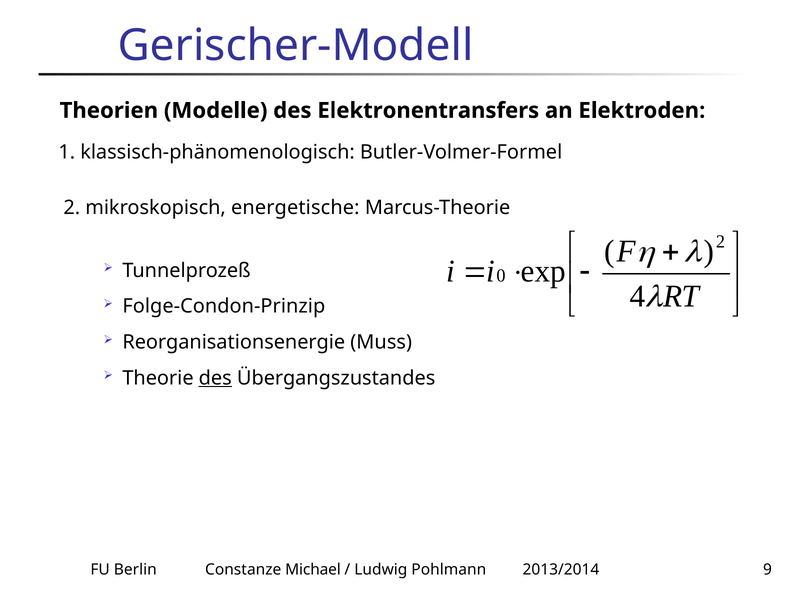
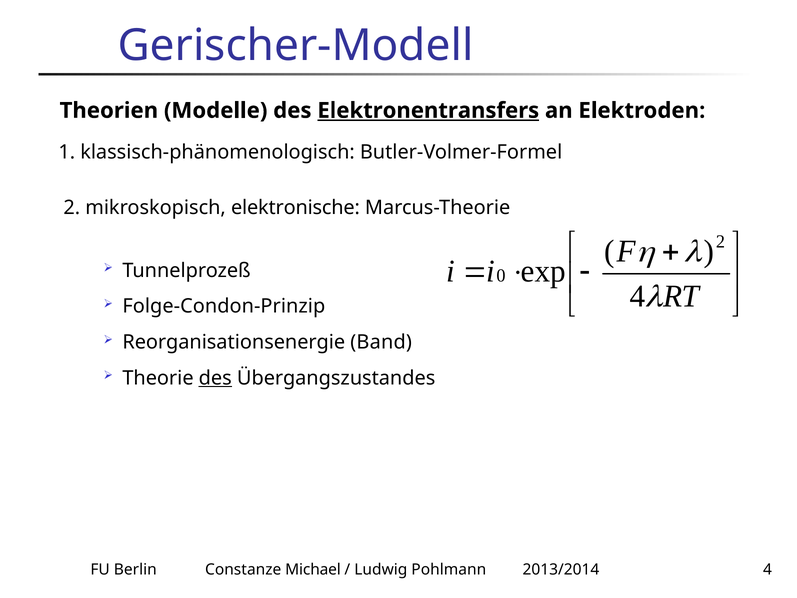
Elektronentransfers underline: none -> present (428, 111)
energetische: energetische -> elektronische (295, 208)
Muss: Muss -> Band (381, 342)
2013/2014 9: 9 -> 4 (768, 569)
